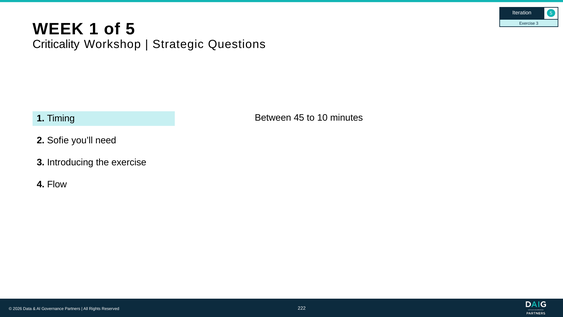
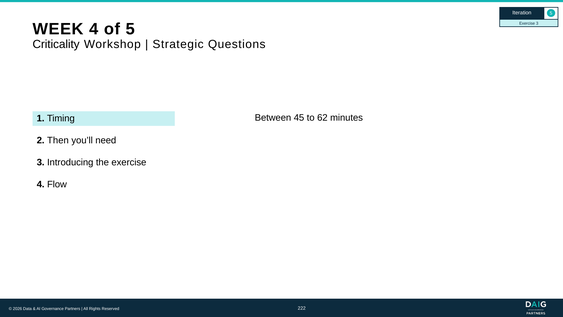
WEEK 1: 1 -> 4 (94, 29)
10: 10 -> 62 (322, 117)
Sofie: Sofie -> Then (58, 140)
